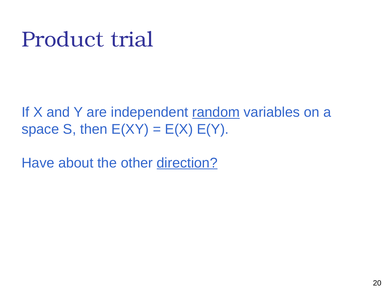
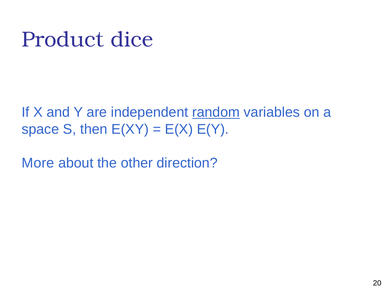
trial: trial -> dice (132, 39)
Have: Have -> More (38, 163)
direction underline: present -> none (187, 163)
